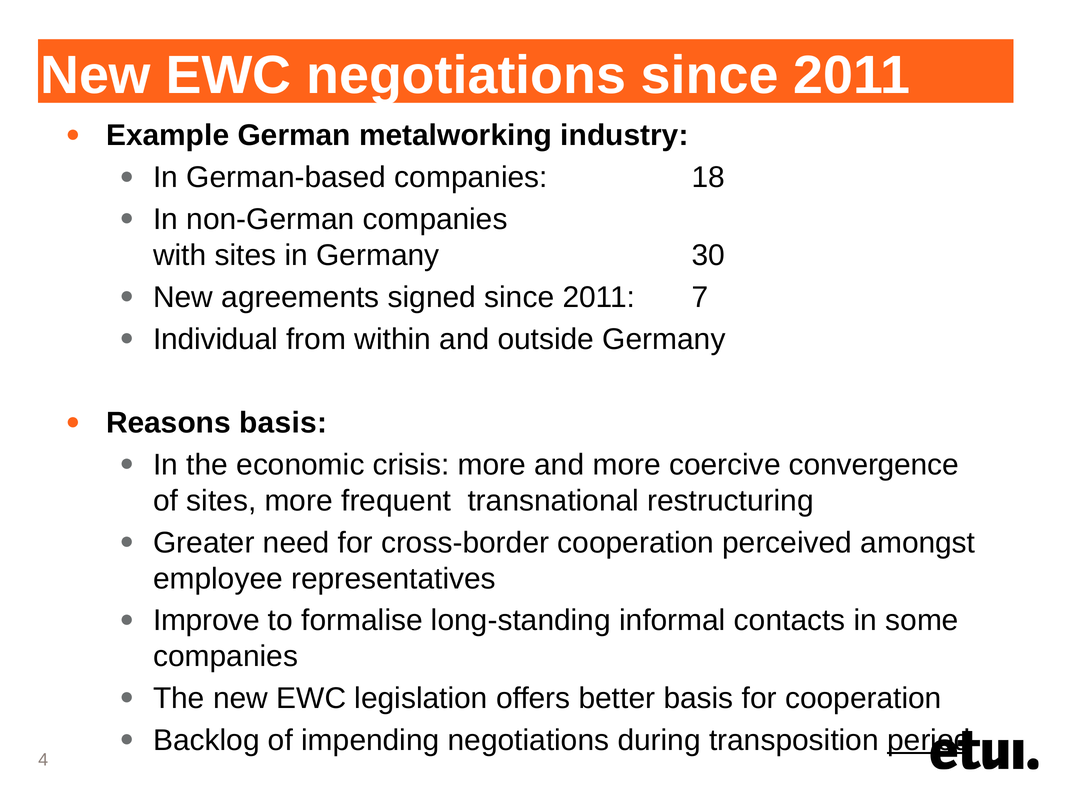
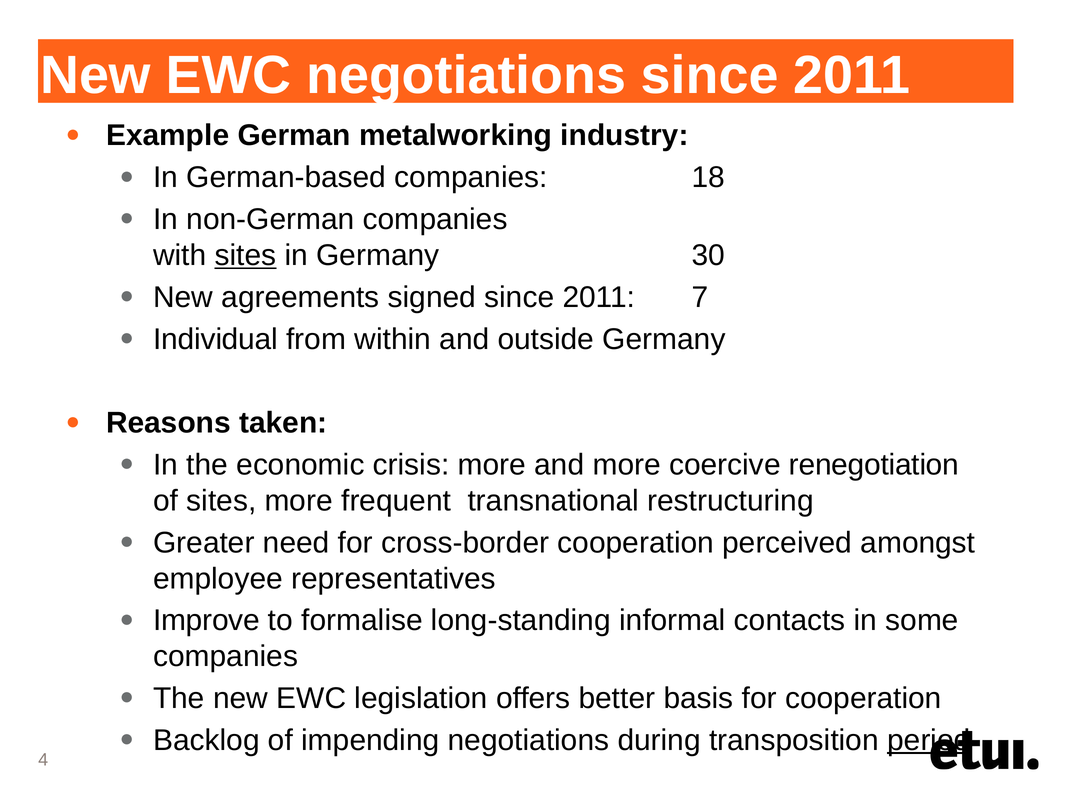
sites underline: none -> present (245, 255)
Reasons basis: basis -> taken (283, 423)
convergence: convergence -> renegotiation (874, 465)
